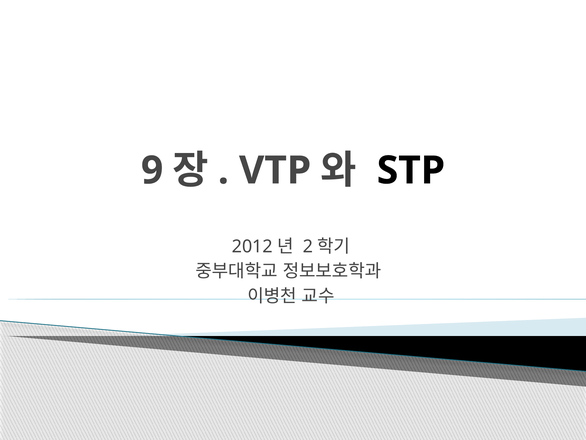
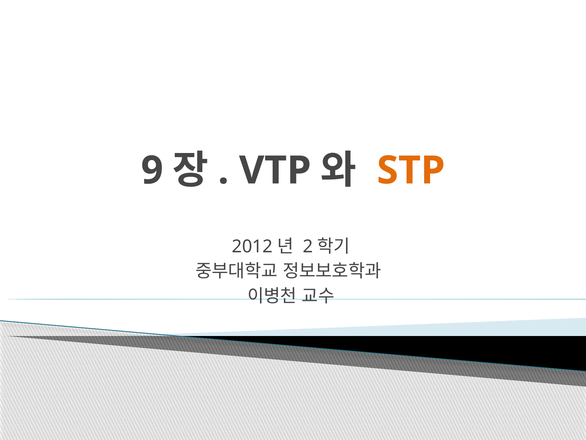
STP colour: black -> orange (411, 170)
